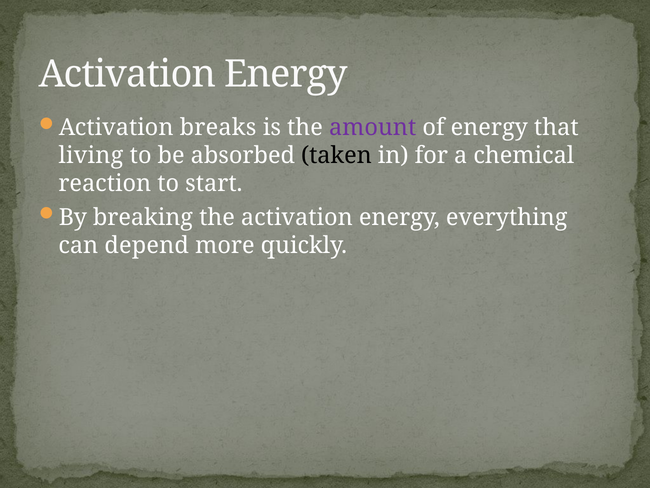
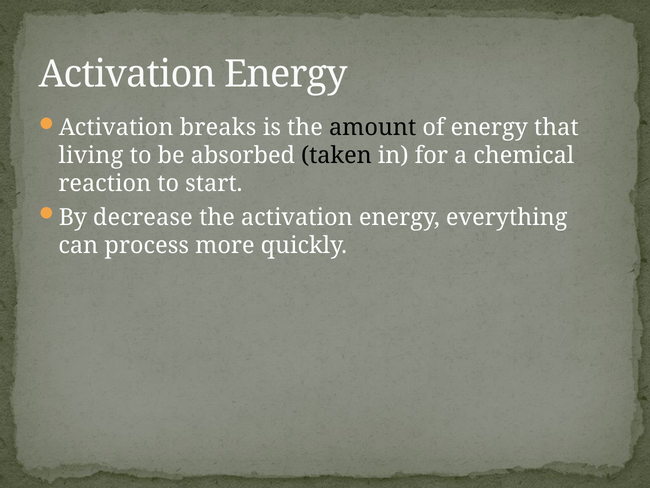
amount colour: purple -> black (373, 127)
breaking: breaking -> decrease (143, 217)
depend: depend -> process (147, 245)
